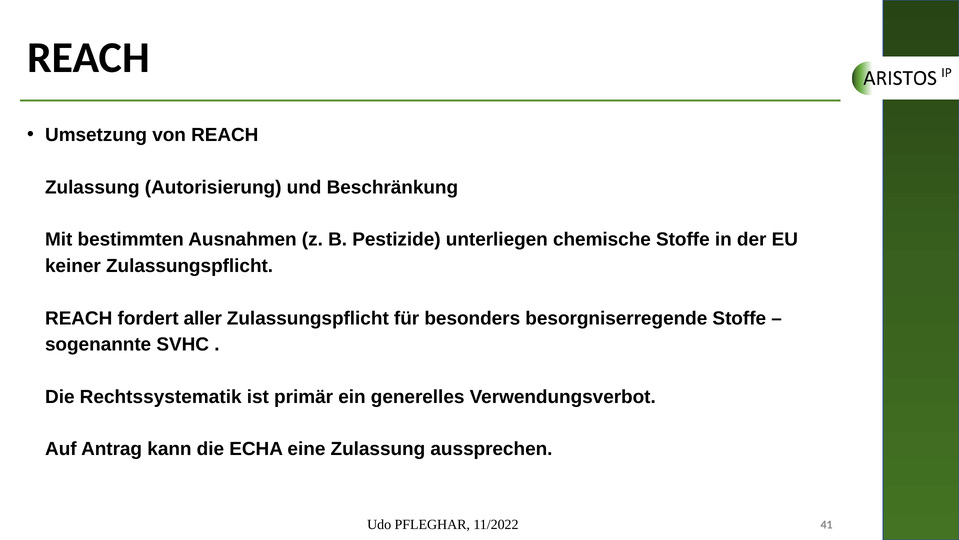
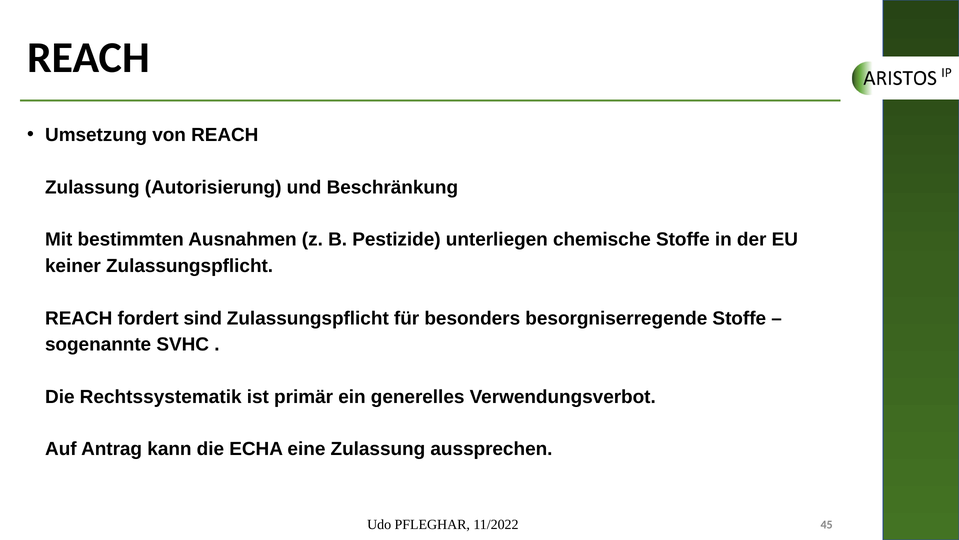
aller: aller -> sind (203, 318)
41: 41 -> 45 (827, 524)
